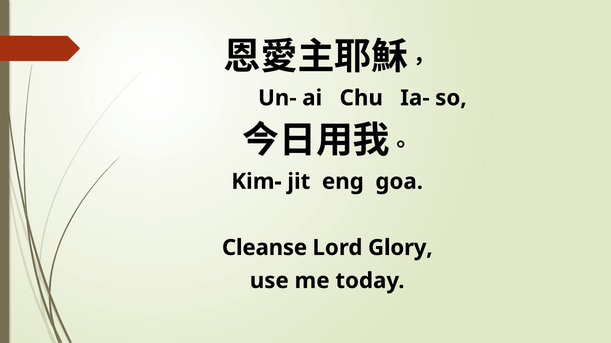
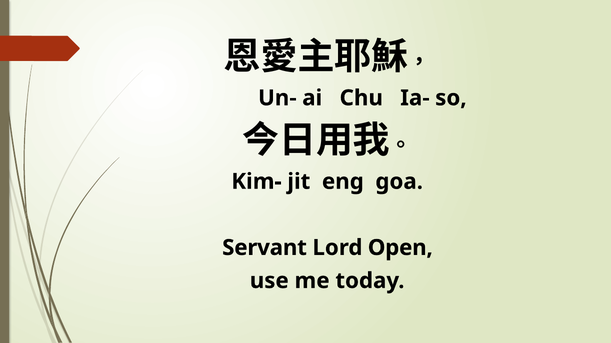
Cleanse: Cleanse -> Servant (265, 248)
Glory: Glory -> Open (400, 248)
